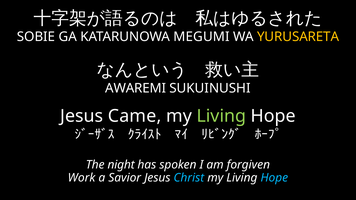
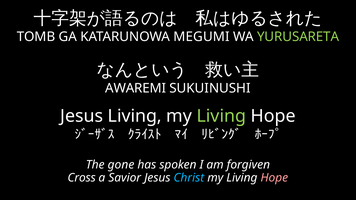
SOBIE: SOBIE -> TOMB (36, 37)
YURUSARETA colour: yellow -> light green (298, 37)
Jesus Came: Came -> Living (135, 116)
night: night -> gone (121, 165)
Work: Work -> Cross (82, 178)
Hope colour: light blue -> pink (274, 178)
